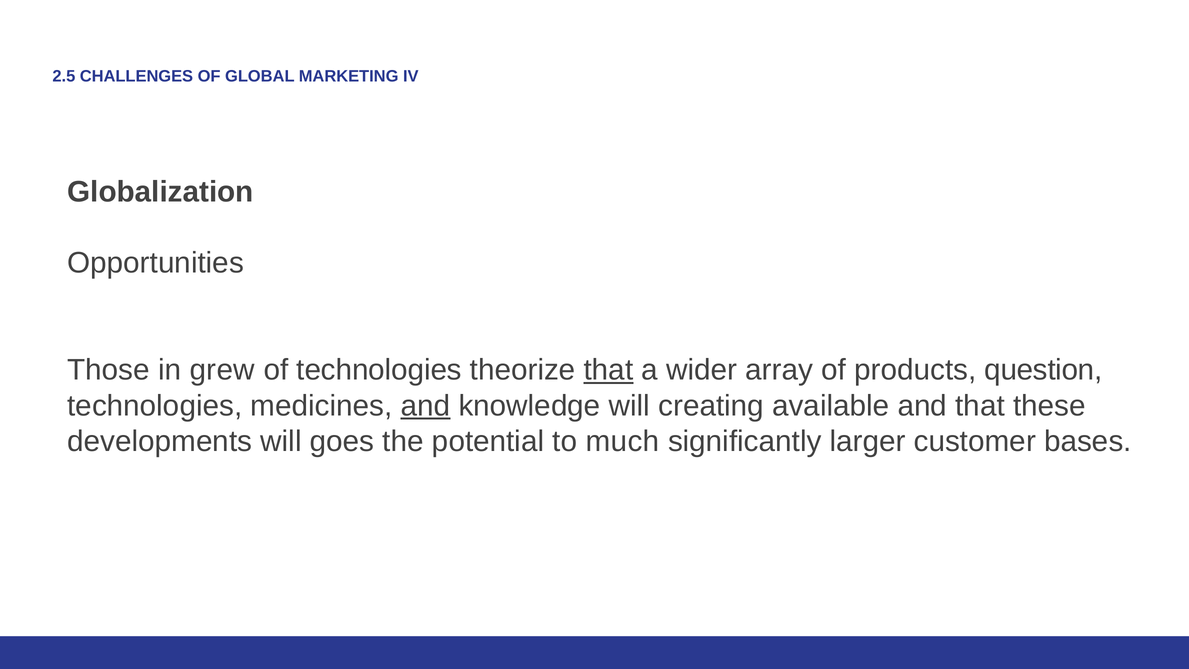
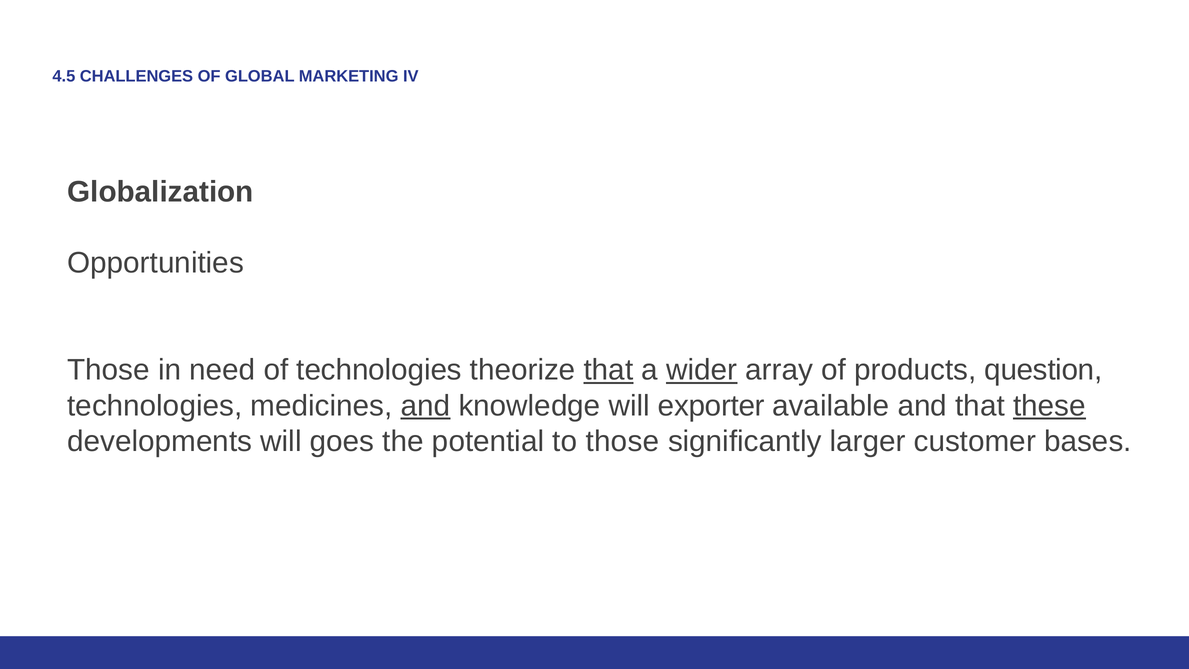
2.5: 2.5 -> 4.5 (64, 76)
grew: grew -> need (222, 370)
wider underline: none -> present (702, 370)
creating: creating -> exporter (711, 406)
these underline: none -> present (1049, 406)
to much: much -> those (623, 441)
